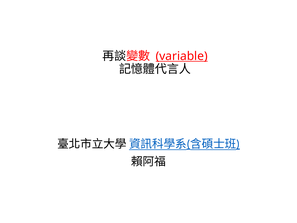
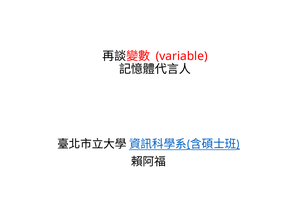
variable underline: present -> none (182, 56)
